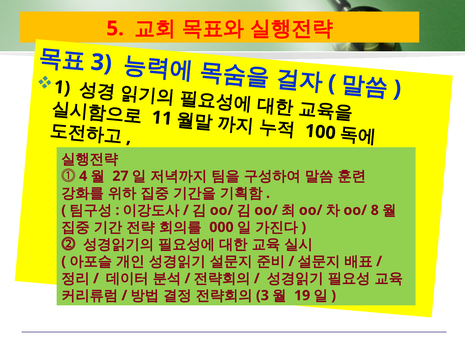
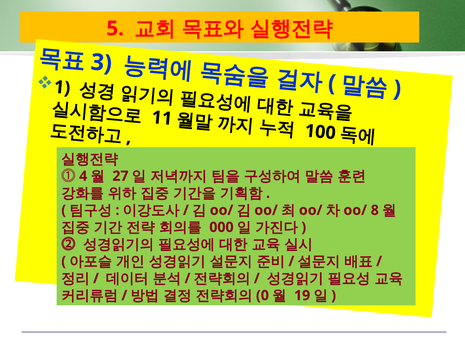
3: 3 -> 0 (262, 295)
